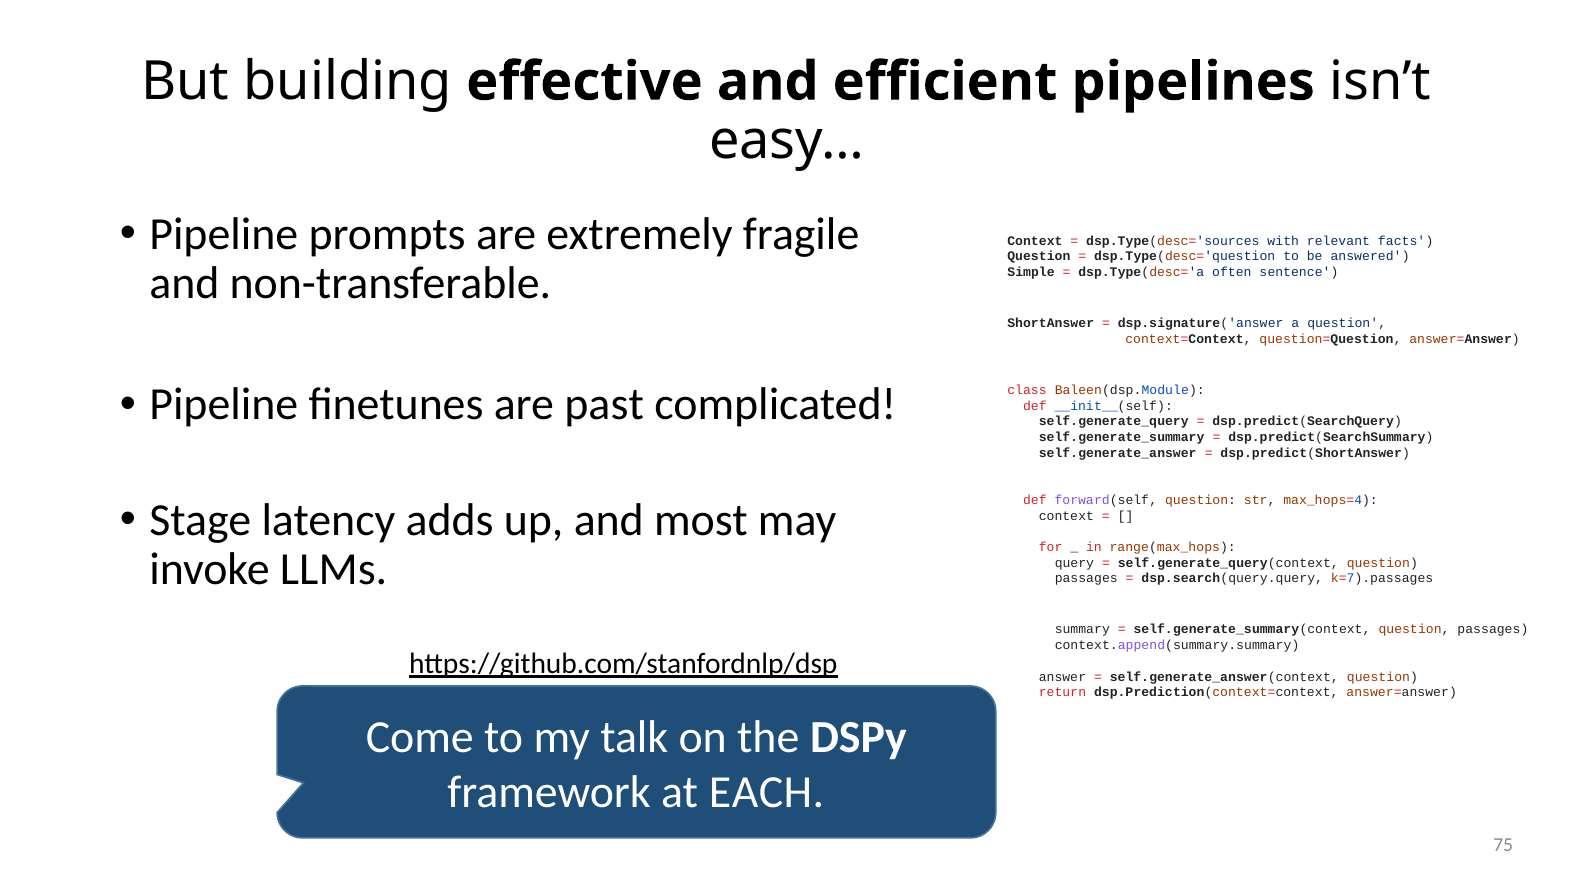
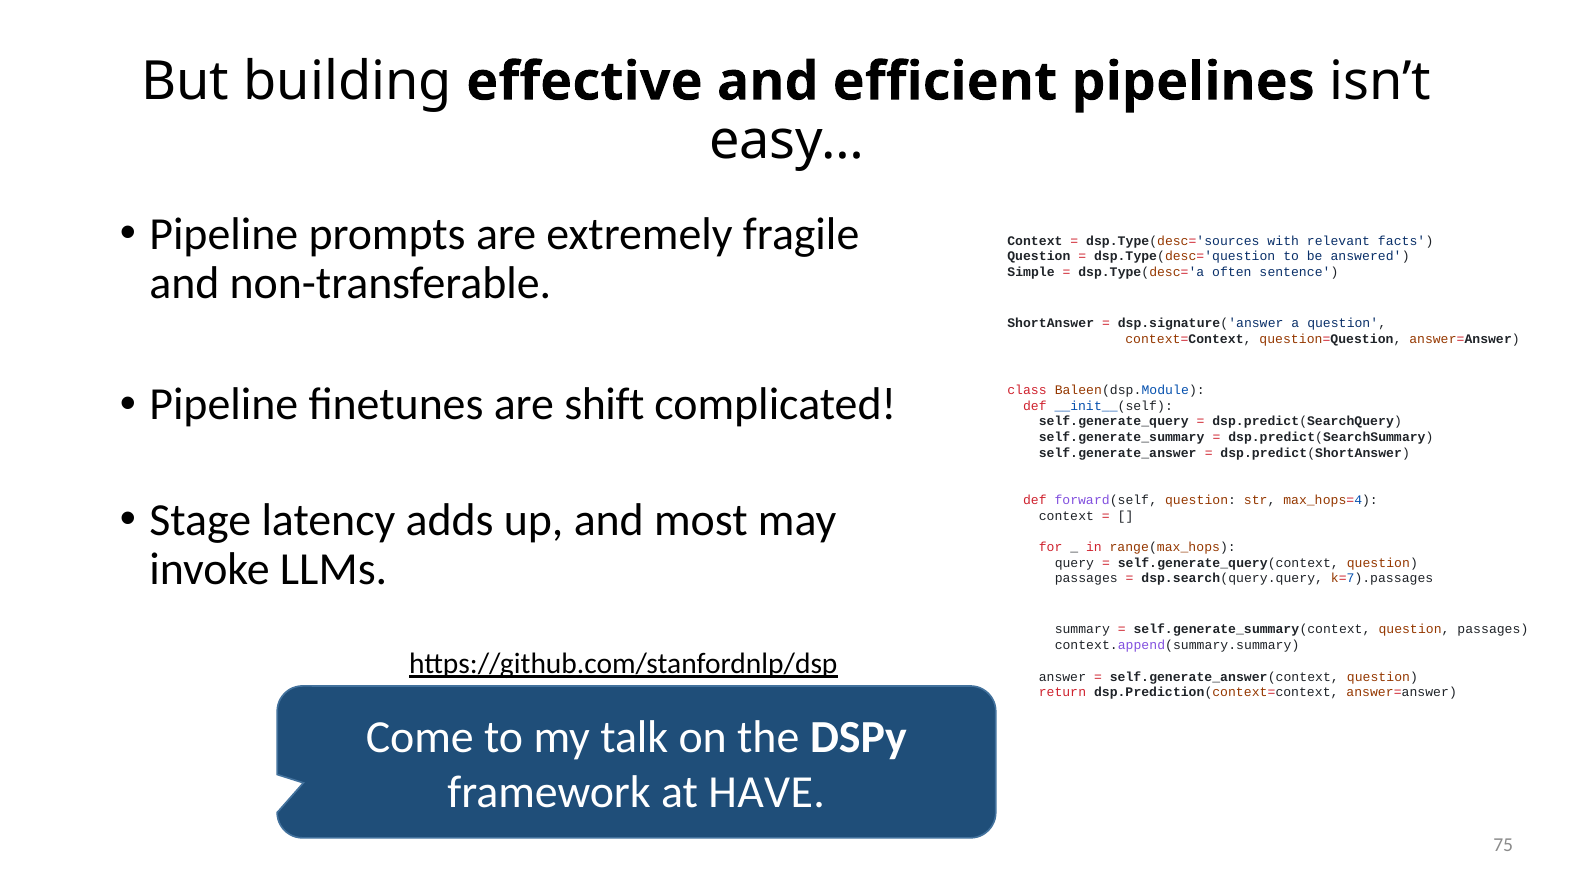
past: past -> shift (604, 405)
EACH: EACH -> HAVE (767, 792)
